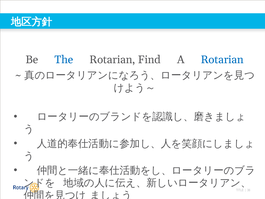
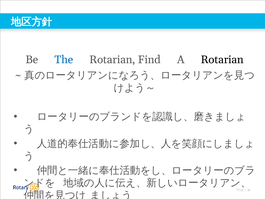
Rotarian colour: blue -> black (222, 60)
